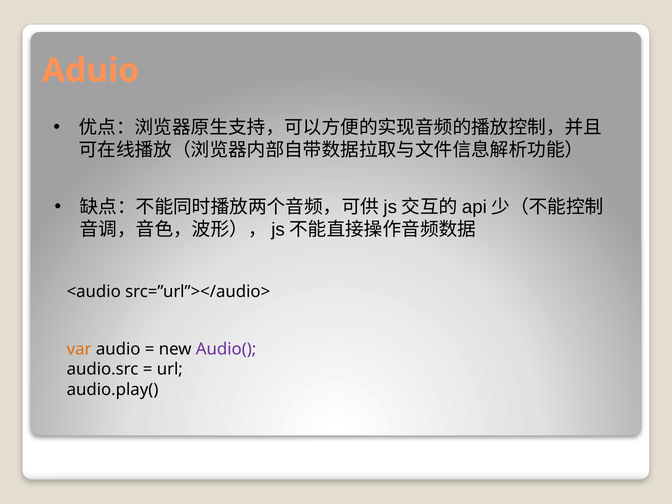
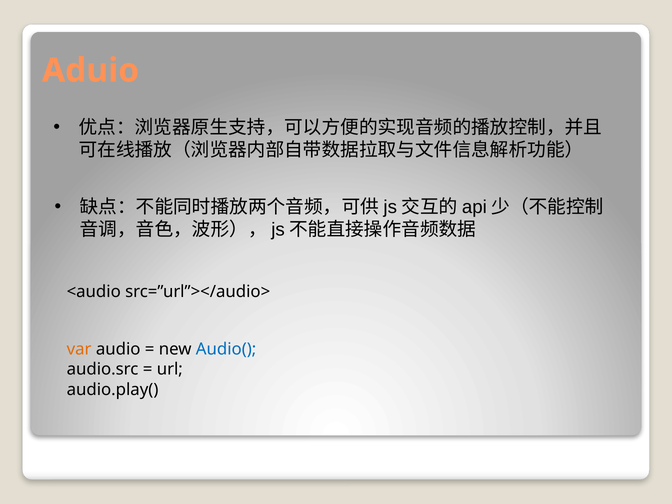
Audio( colour: purple -> blue (226, 349)
